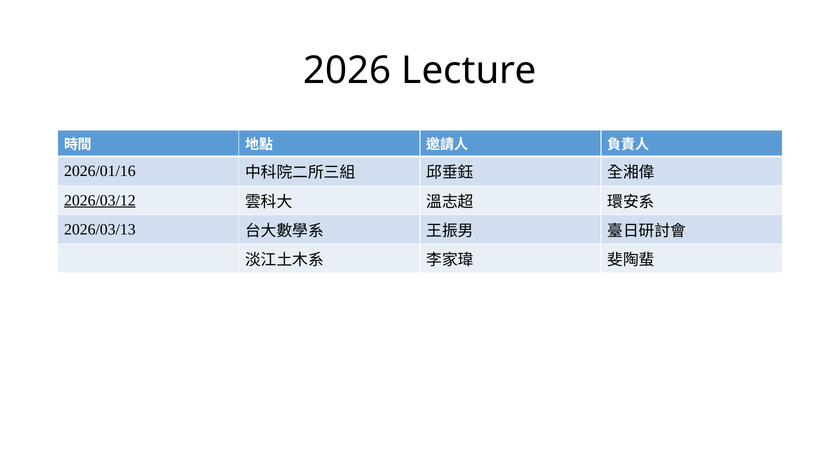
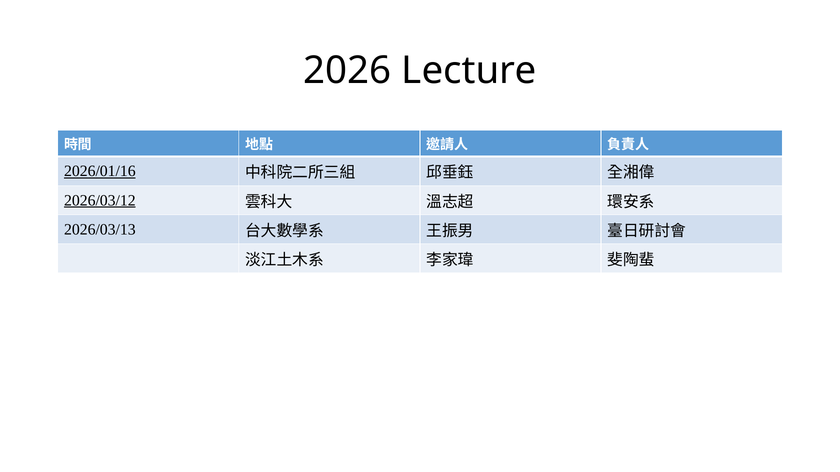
2026/01/16 underline: none -> present (100, 171)
